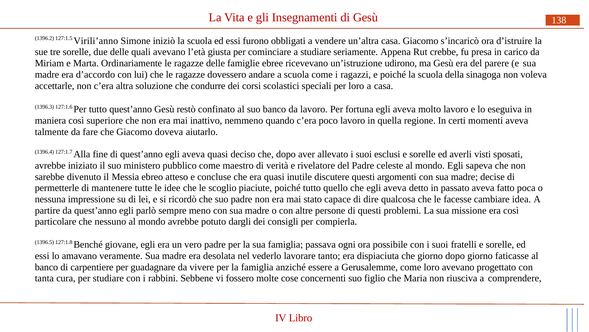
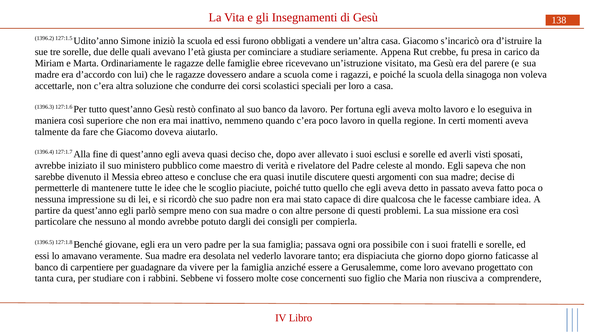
Virili’anno: Virili’anno -> Udito’anno (96, 41)
udirono: udirono -> visitato (401, 63)
